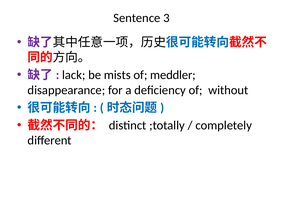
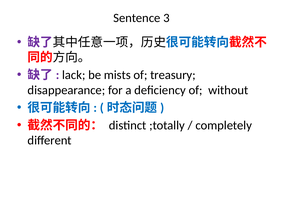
meddler: meddler -> treasury (173, 75)
